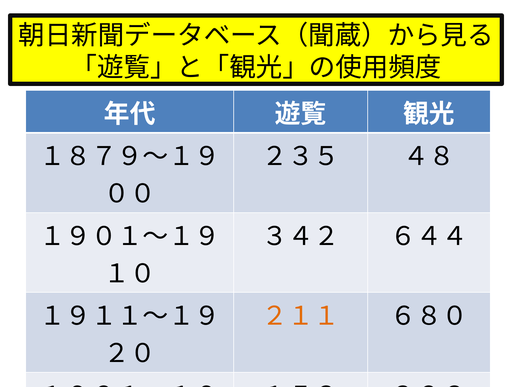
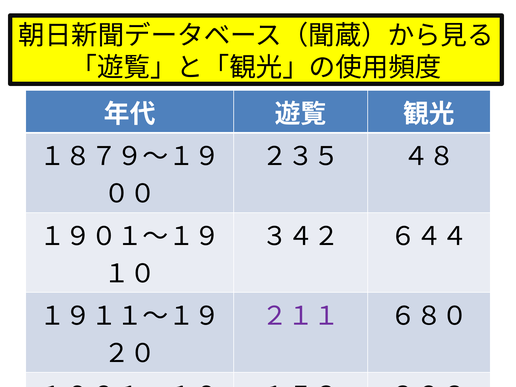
２１１ colour: orange -> purple (301, 316)
